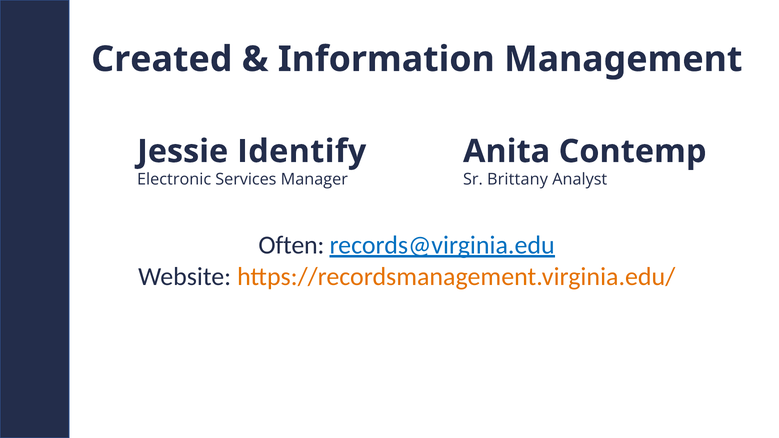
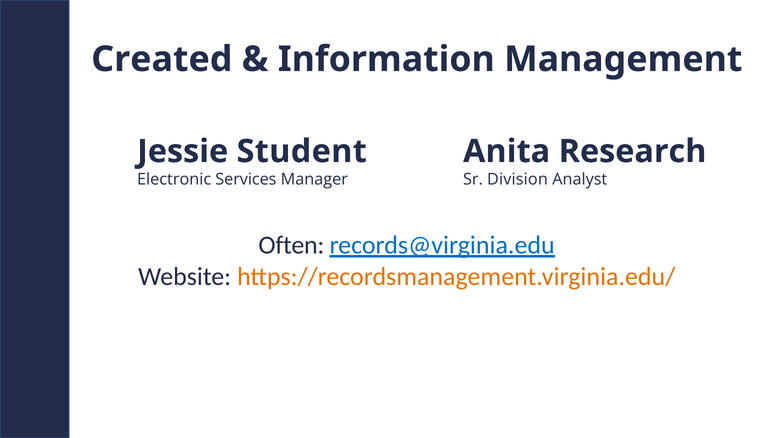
Identify: Identify -> Student (302, 151)
Contemp: Contemp -> Research (633, 151)
Brittany: Brittany -> Division (517, 180)
